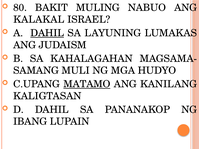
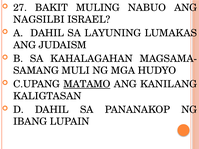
80: 80 -> 27 (20, 8)
KALAKAL: KALAKAL -> NAGSILBI (39, 20)
DAHIL underline: present -> none (47, 33)
